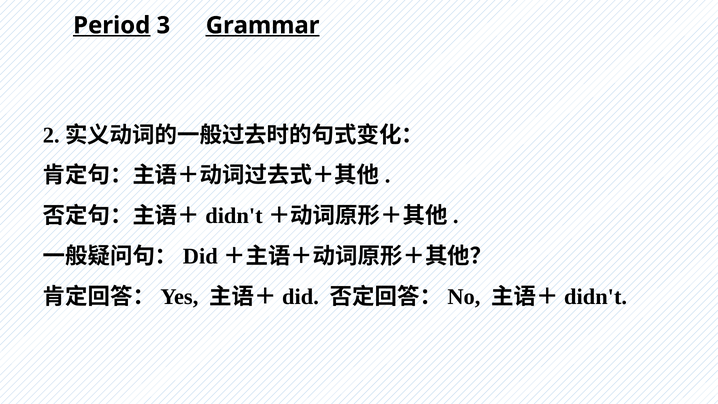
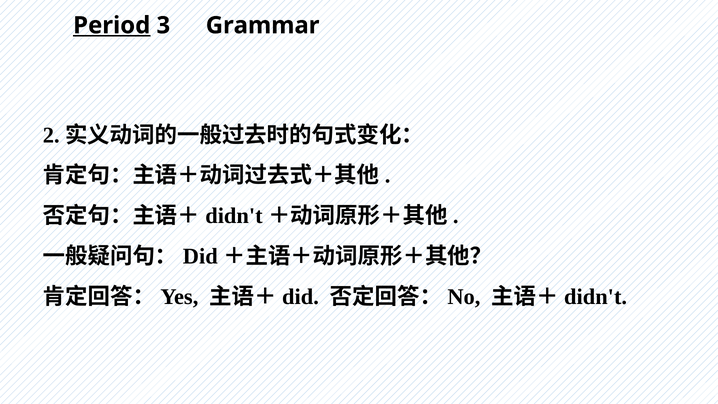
Grammar underline: present -> none (263, 25)
